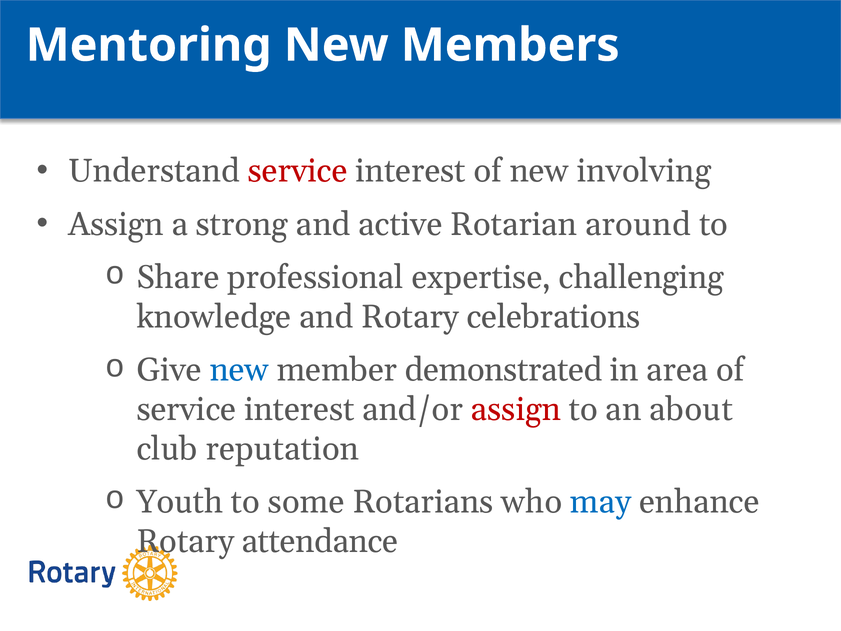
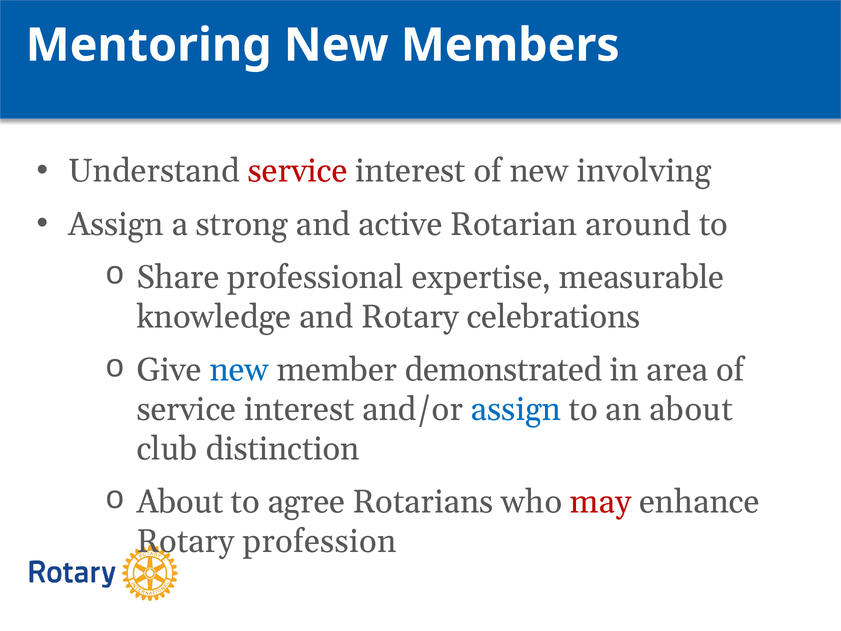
challenging: challenging -> measurable (642, 277)
assign colour: red -> blue (516, 409)
reputation: reputation -> distinction (283, 449)
Youth: Youth -> About (180, 502)
some: some -> agree (306, 502)
may colour: blue -> red (601, 502)
attendance: attendance -> profession (320, 541)
